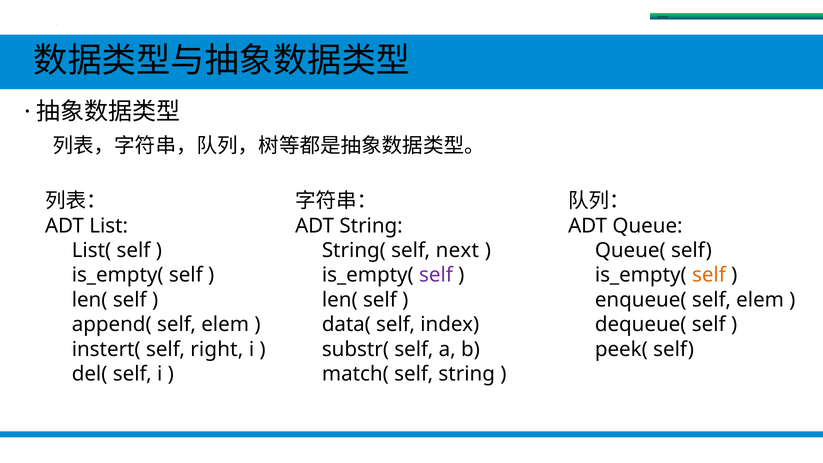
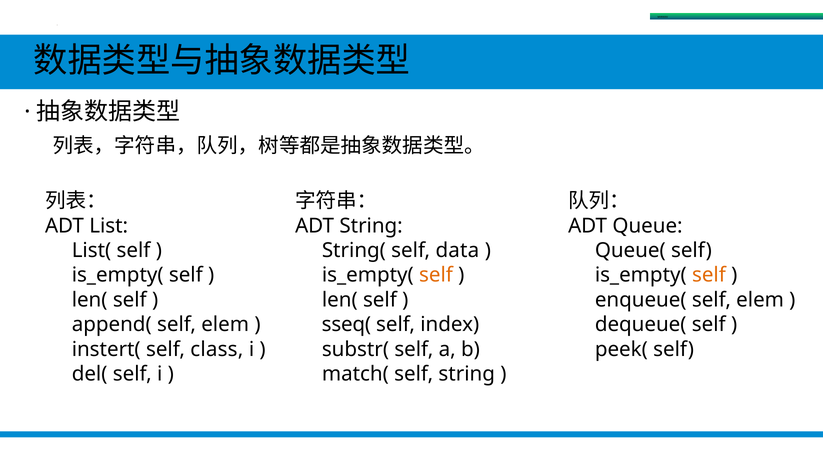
next: next -> data (457, 250)
self colour: purple -> orange (436, 275)
data(: data( -> sseq( (346, 325)
right: right -> class (217, 349)
